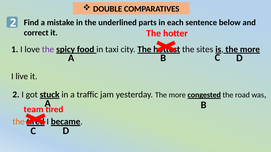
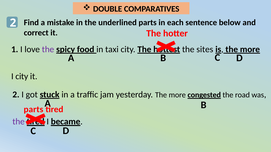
I live: live -> city (22, 77)
team: team -> parts (33, 110)
the colour: orange -> purple (19, 122)
